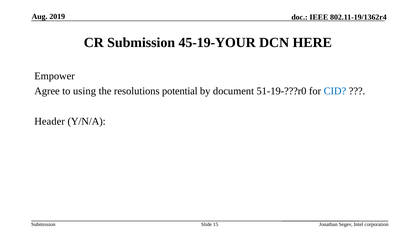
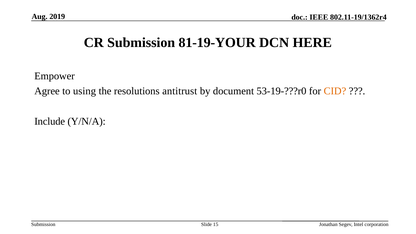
45-19-YOUR: 45-19-YOUR -> 81-19-YOUR (217, 43)
potential: potential -> antitrust (180, 91)
51-19-???r0: 51-19-???r0 -> 53-19-???r0 (282, 91)
CID colour: blue -> orange (335, 91)
Header: Header -> Include (50, 121)
